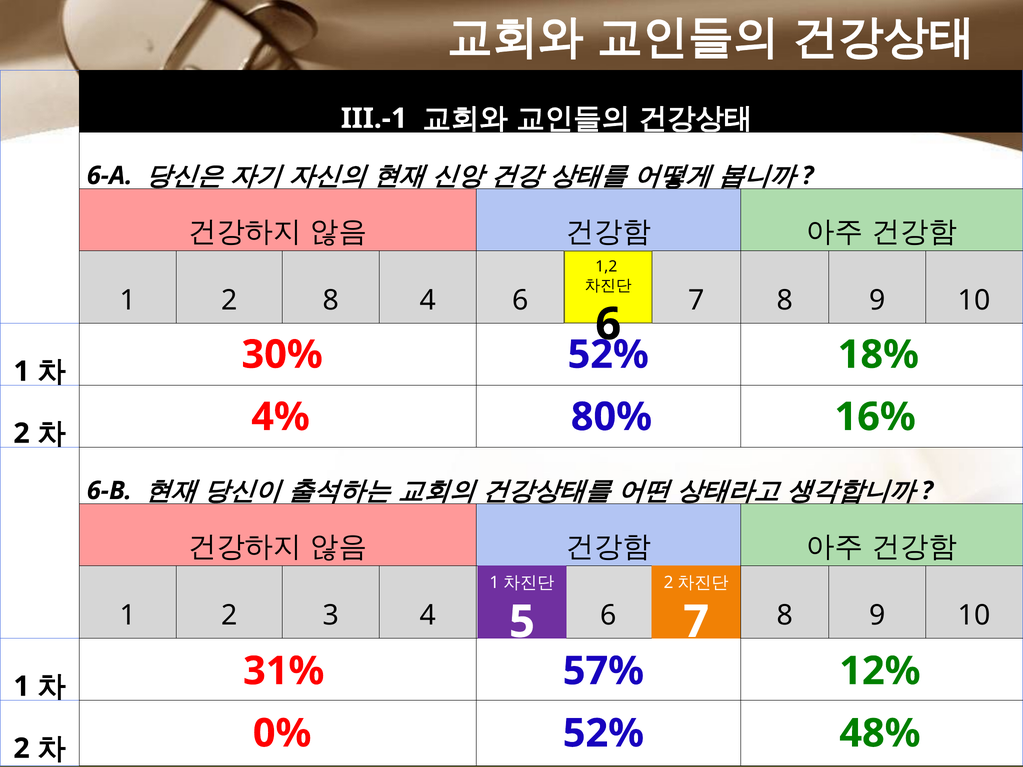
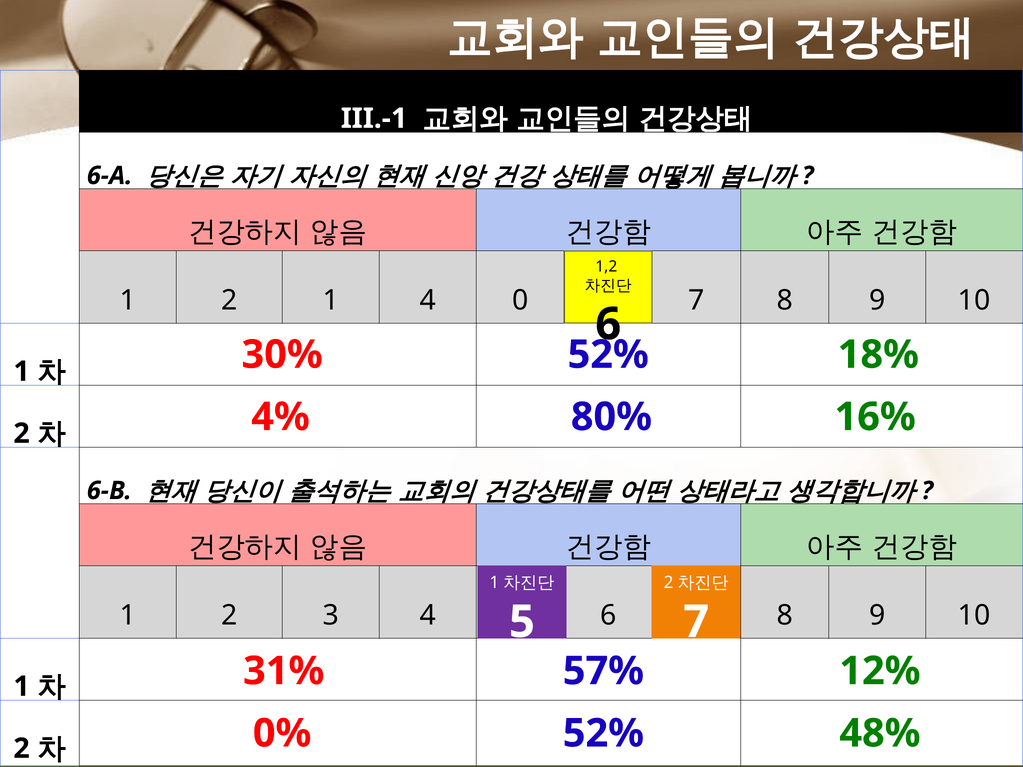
2 8: 8 -> 1 (331, 300)
4 6: 6 -> 0 (520, 300)
